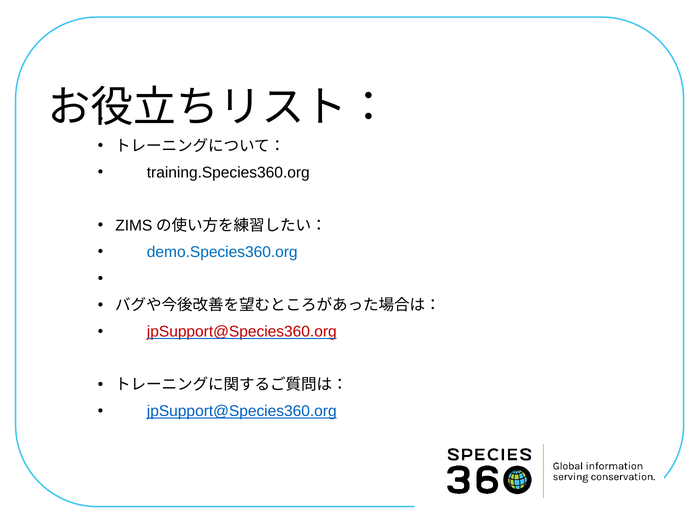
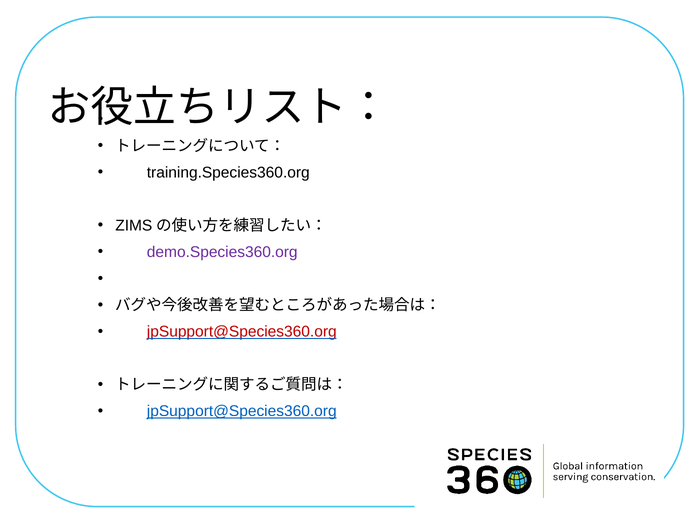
demo.Species360.org colour: blue -> purple (222, 252)
